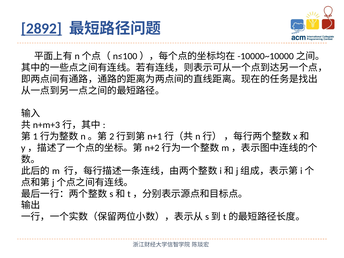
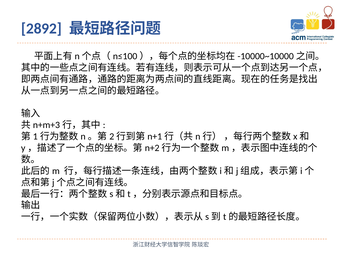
2892 underline: present -> none (41, 29)
